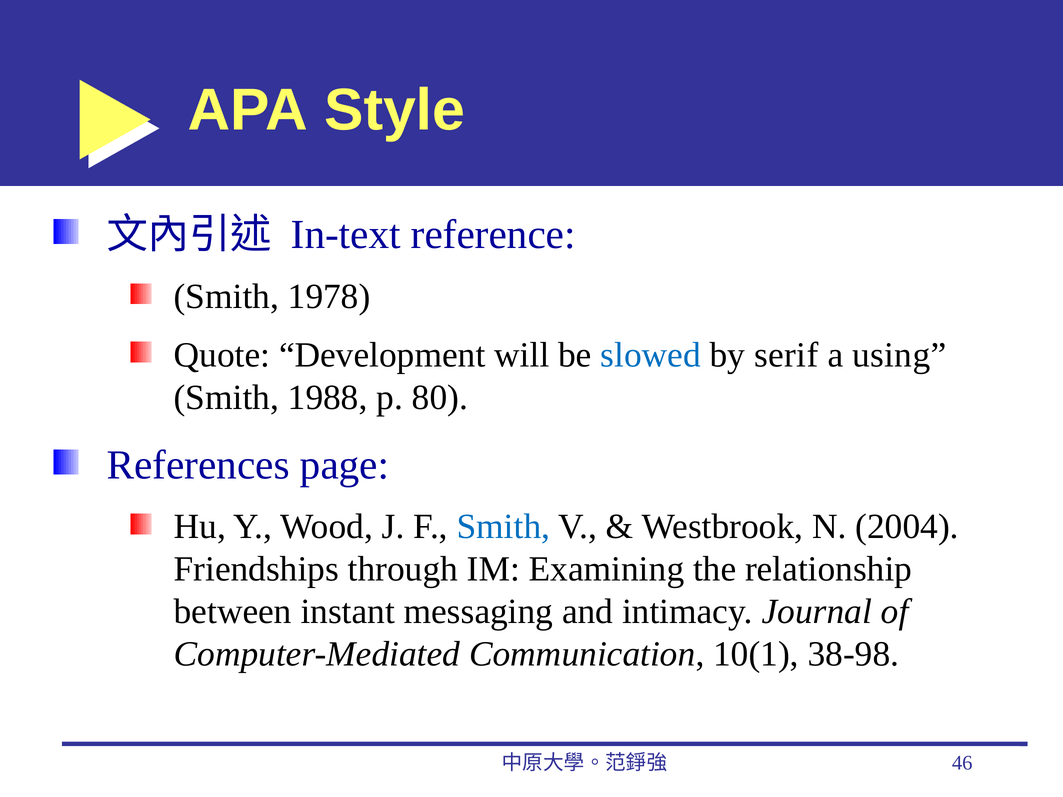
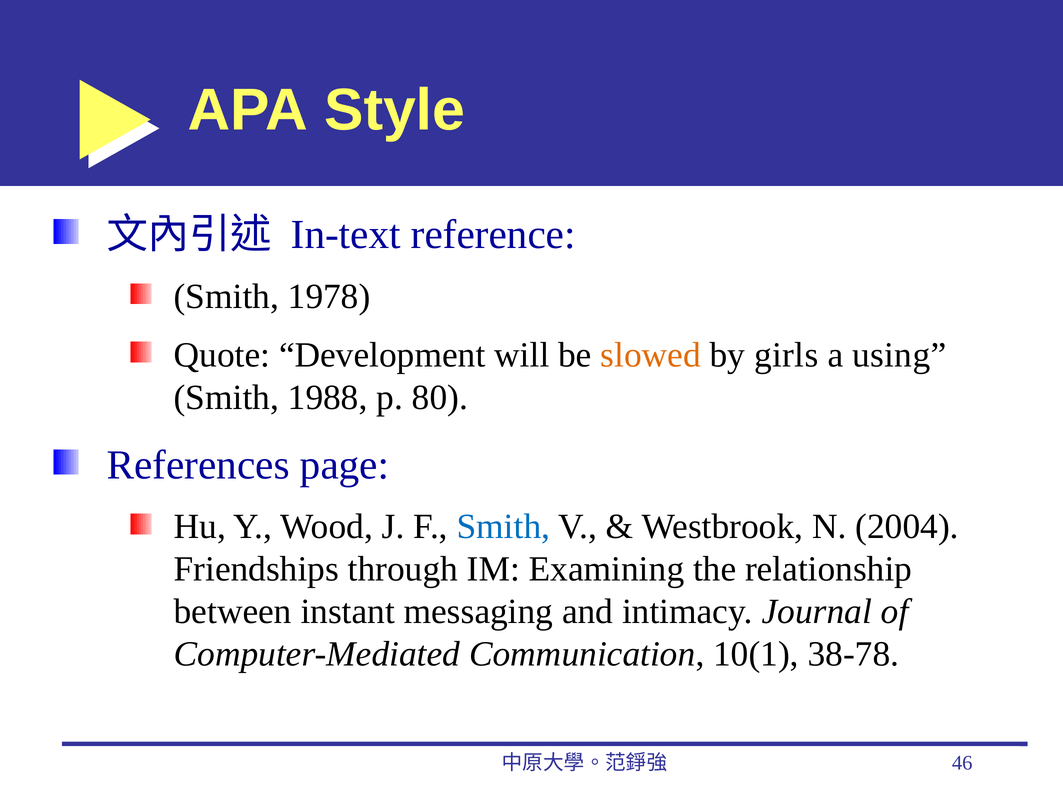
slowed colour: blue -> orange (651, 355)
serif: serif -> girls (786, 355)
38-98: 38-98 -> 38-78 (853, 654)
